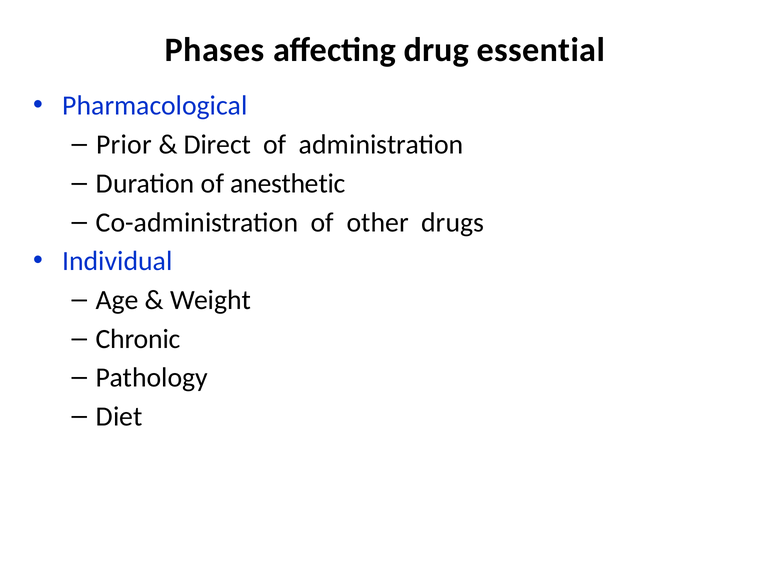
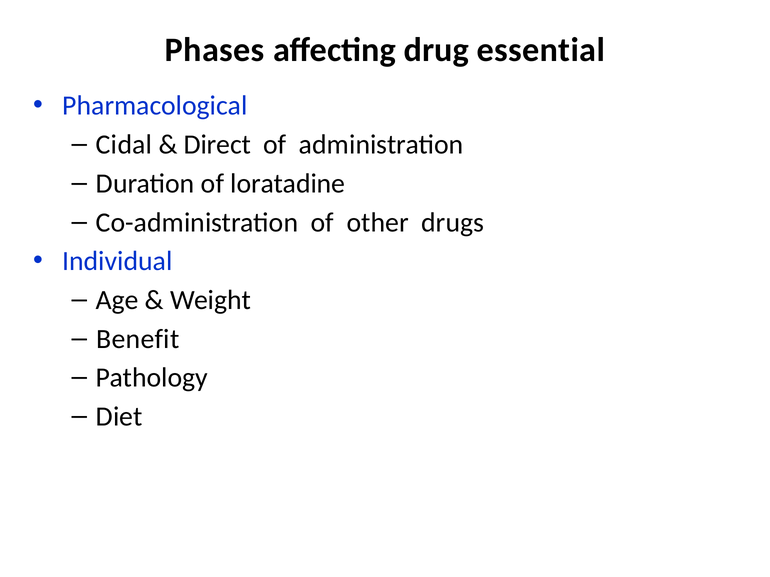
Prior: Prior -> Cidal (124, 145)
anesthetic: anesthetic -> loratadine (288, 184)
Chronic: Chronic -> Benefit (138, 339)
